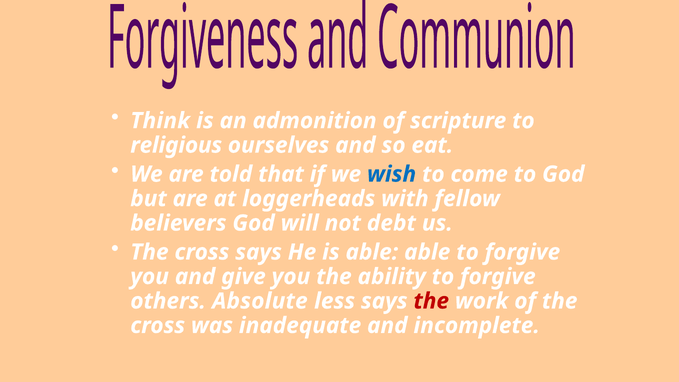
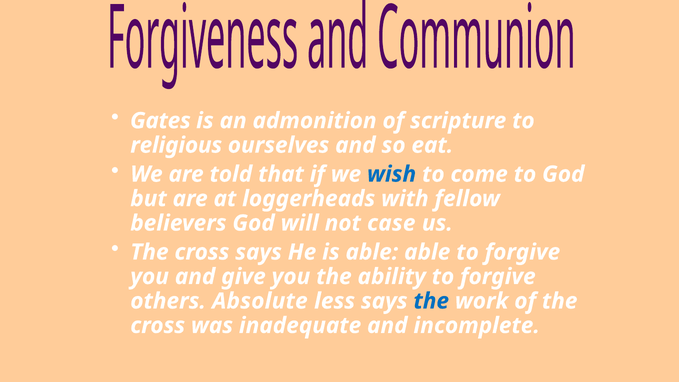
Think: Think -> Gates (160, 121)
debt: debt -> case (391, 223)
the colour: red -> blue (431, 301)
